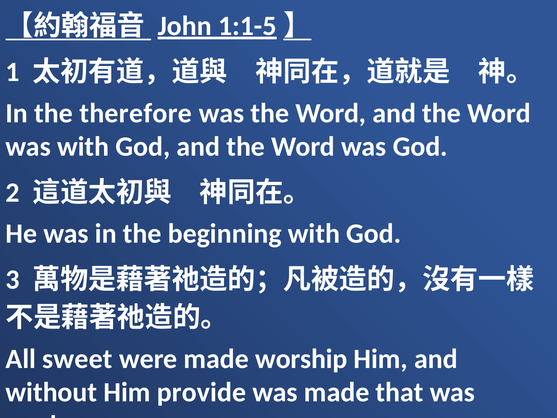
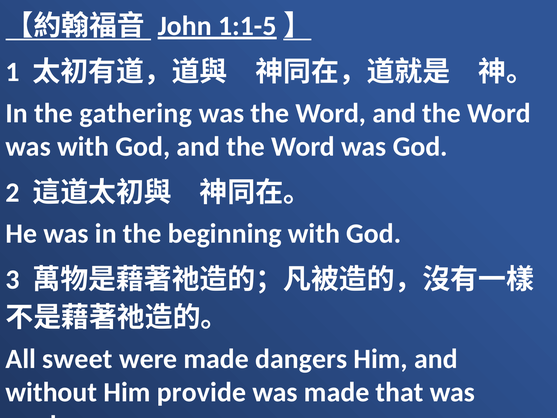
therefore: therefore -> gathering (136, 113)
worship: worship -> dangers (301, 359)
